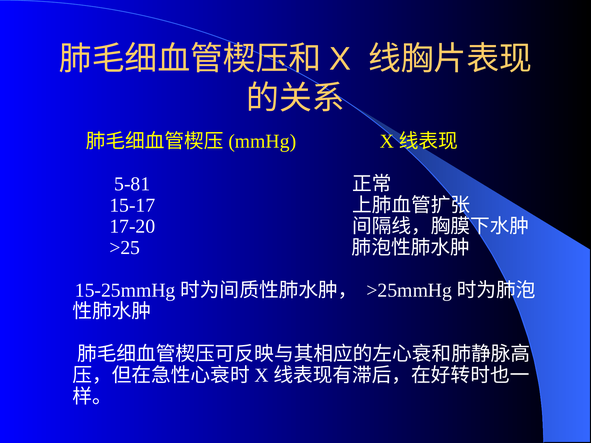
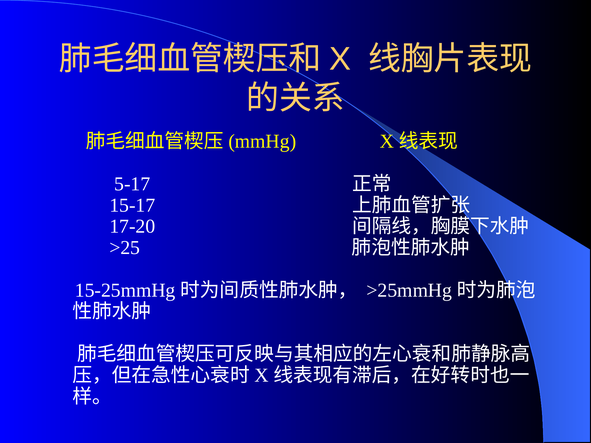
5-81: 5-81 -> 5-17 (132, 184)
